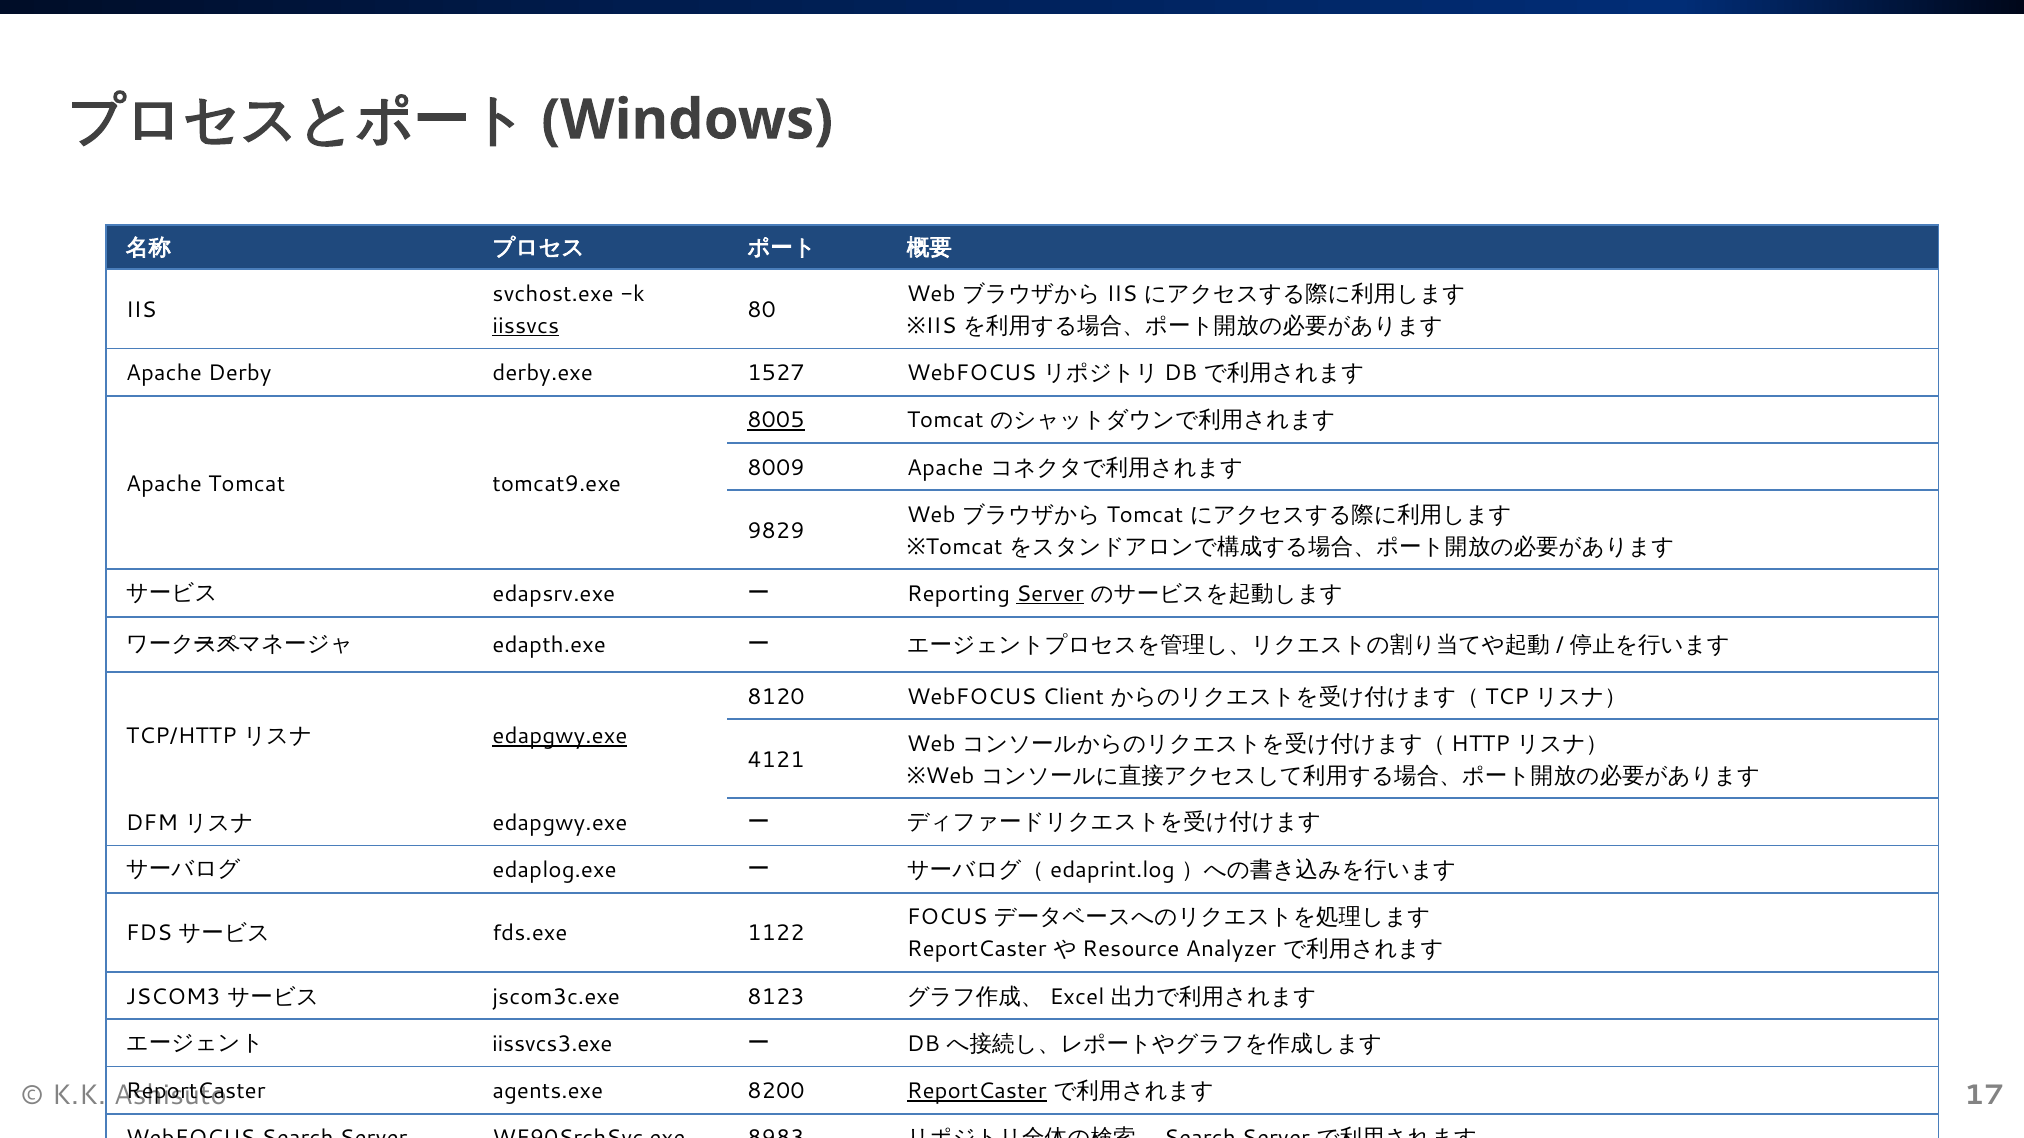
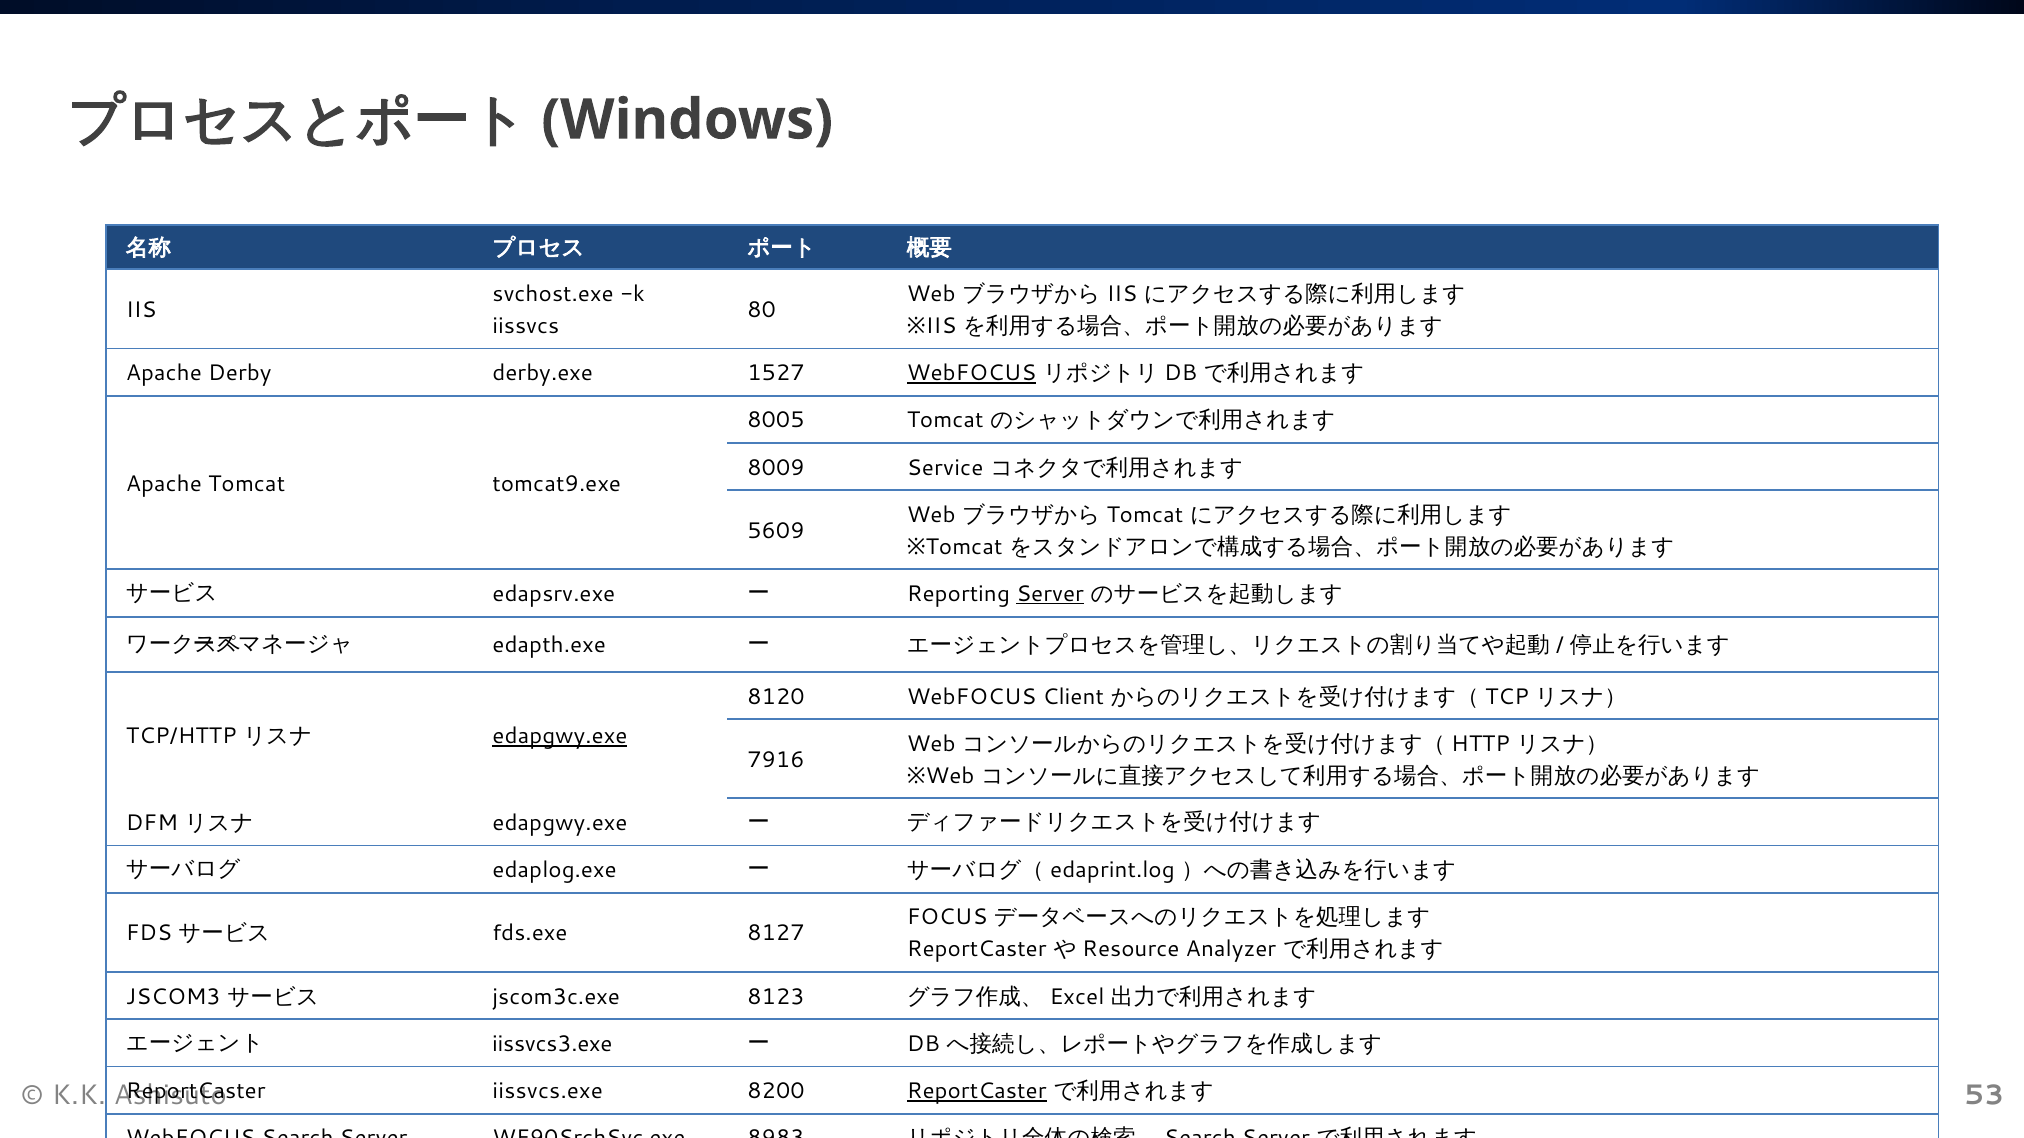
iissvcs underline: present -> none (526, 326)
WebFOCUS underline: none -> present (971, 373)
8005 underline: present -> none (776, 421)
8009 Apache: Apache -> Service (945, 468)
9829: 9829 -> 5609 (776, 531)
4121: 4121 -> 7916 (776, 760)
1122: 1122 -> 8127 (776, 934)
agents.exe: agents.exe -> iissvcs.exe (548, 1092)
17: 17 -> 53 (1984, 1095)
